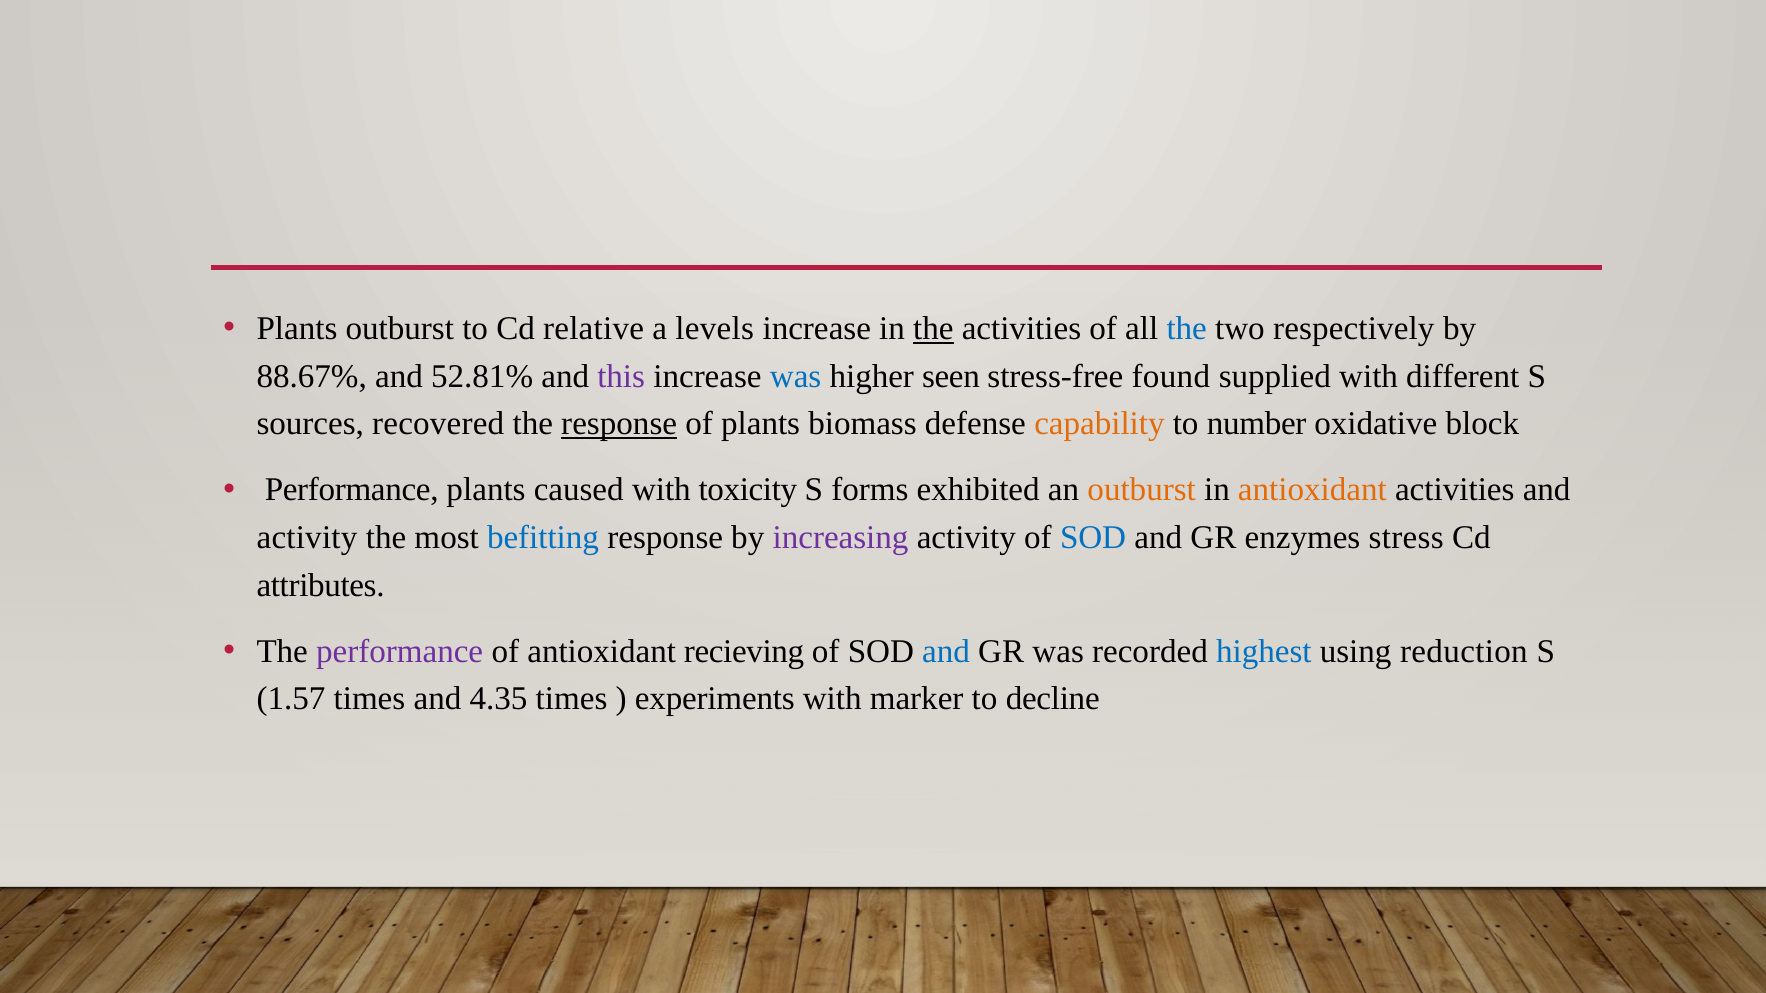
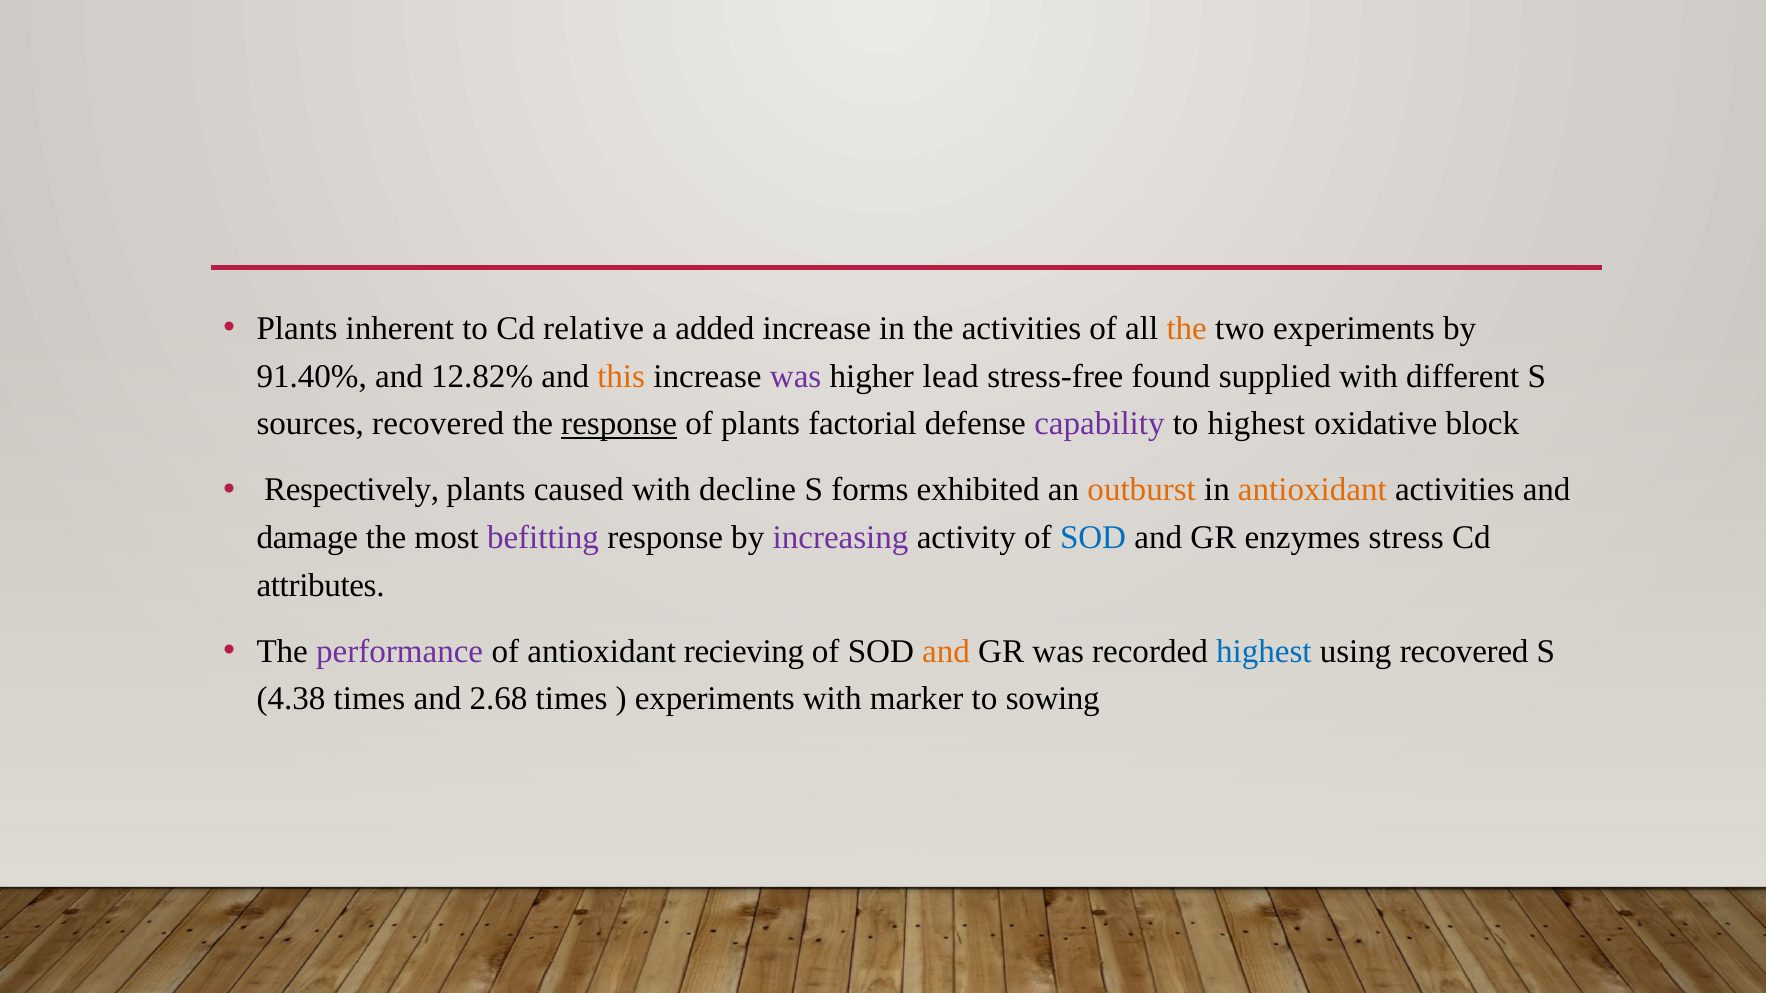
Plants outburst: outburst -> inherent (400, 329)
levels: levels -> added (715, 329)
the underline: present -> none (933, 329)
the colour: blue -> orange (1187, 329)
two respectively: respectively -> experiments (1354, 329)
88.67%: 88.67% -> 91.40% (312, 376)
52.81%: 52.81% -> 12.82% (482, 376)
this colour: purple -> orange (621, 376)
was colour: blue -> purple (796, 376)
seen: seen -> lead (951, 376)
biomass: biomass -> factorial (863, 424)
capability colour: orange -> purple (1099, 424)
to number: number -> highest (1256, 424)
Performance: Performance -> Respectively (352, 490)
toxicity: toxicity -> decline (748, 490)
activity: activity -> damage (307, 538)
befitting colour: blue -> purple (543, 538)
and colour: blue -> orange (946, 651)
using reduction: reduction -> recovered (1464, 651)
1.57: 1.57 -> 4.38 (291, 699)
4.35: 4.35 -> 2.68 (499, 699)
decline: decline -> sowing (1053, 699)
